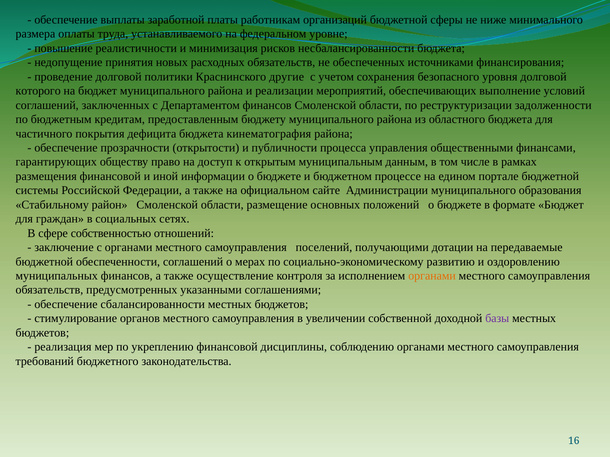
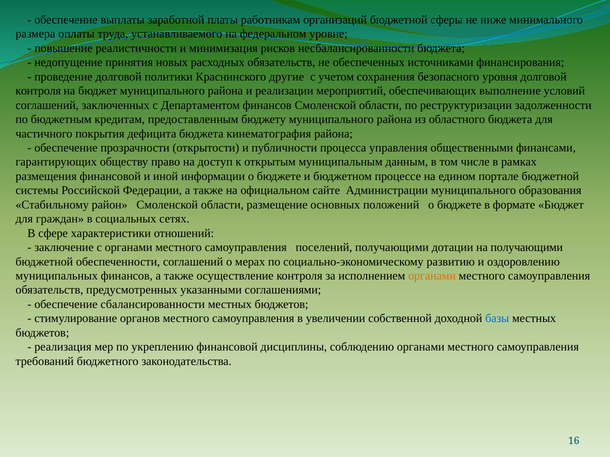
которого: которого -> контроля (38, 91)
собственностью: собственностью -> характеристики (111, 233)
на передаваемые: передаваемые -> получающими (527, 248)
базы colour: purple -> blue (497, 319)
